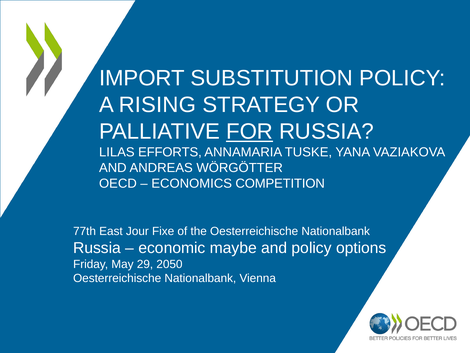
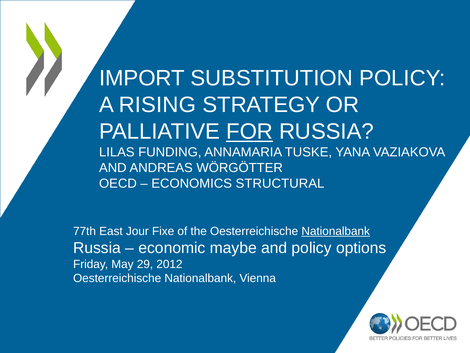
EFFORTS: EFFORTS -> FUNDING (170, 152)
COMPETITION: COMPETITION -> STRUCTURAL (280, 183)
Nationalbank underline: none -> present (336, 231)
2050: 2050 -> 2012 (169, 264)
